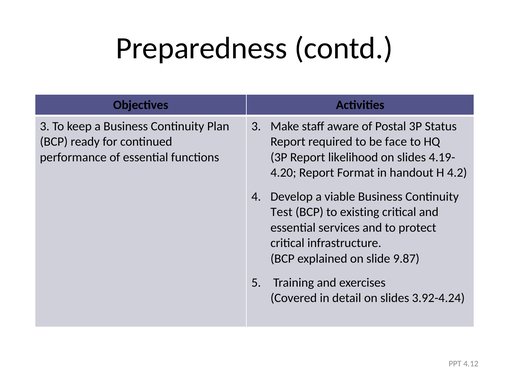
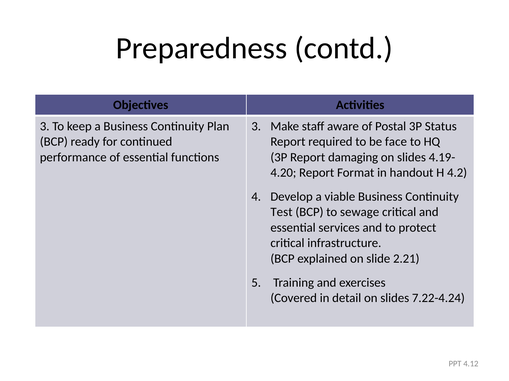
likelihood: likelihood -> damaging (353, 157)
existing: existing -> sewage (360, 213)
9.87: 9.87 -> 2.21 (406, 259)
3.92-4.24: 3.92-4.24 -> 7.22-4.24 (438, 299)
